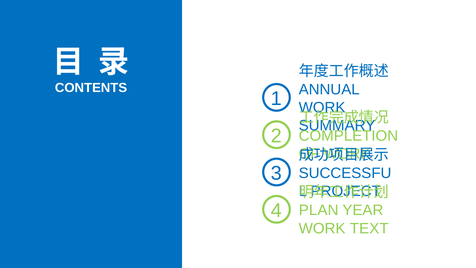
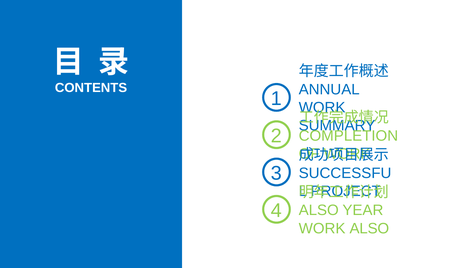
PLAN: PLAN -> ALSO (319, 210)
WORK TEXT: TEXT -> ALSO (369, 228)
